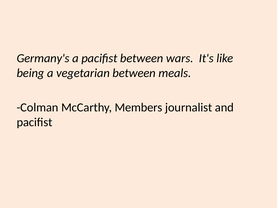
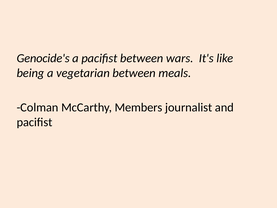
Germany's: Germany's -> Genocide's (43, 58)
